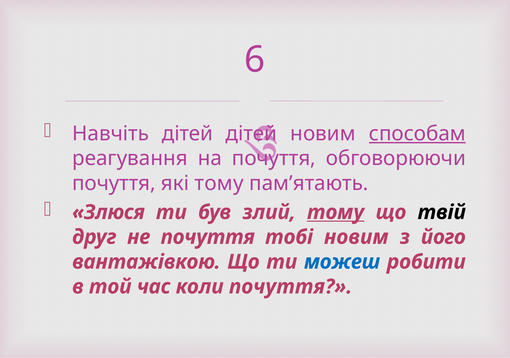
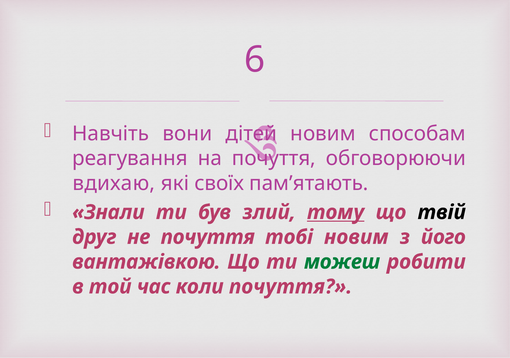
Навчіть дітей: дітей -> вони (187, 134)
способам underline: present -> none (417, 134)
почуття: почуття -> вдихаю (114, 183)
які тому: тому -> своїх (219, 183)
Злюся: Злюся -> Знали (108, 212)
можеш colour: blue -> green (342, 262)
